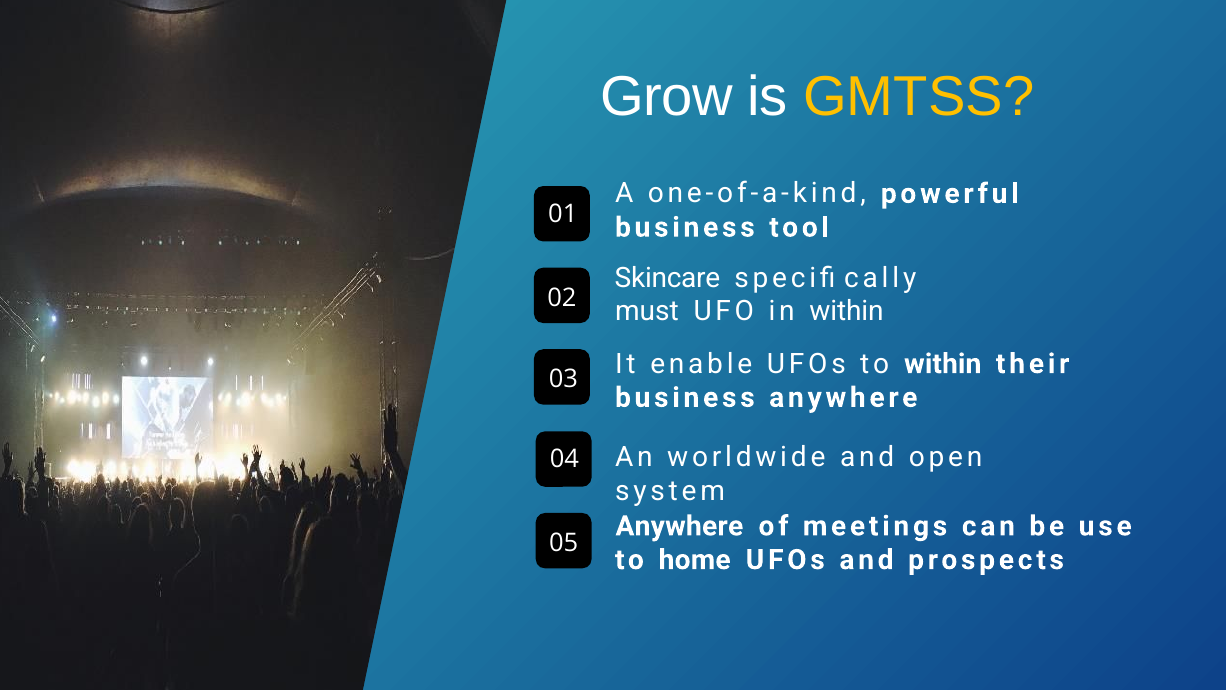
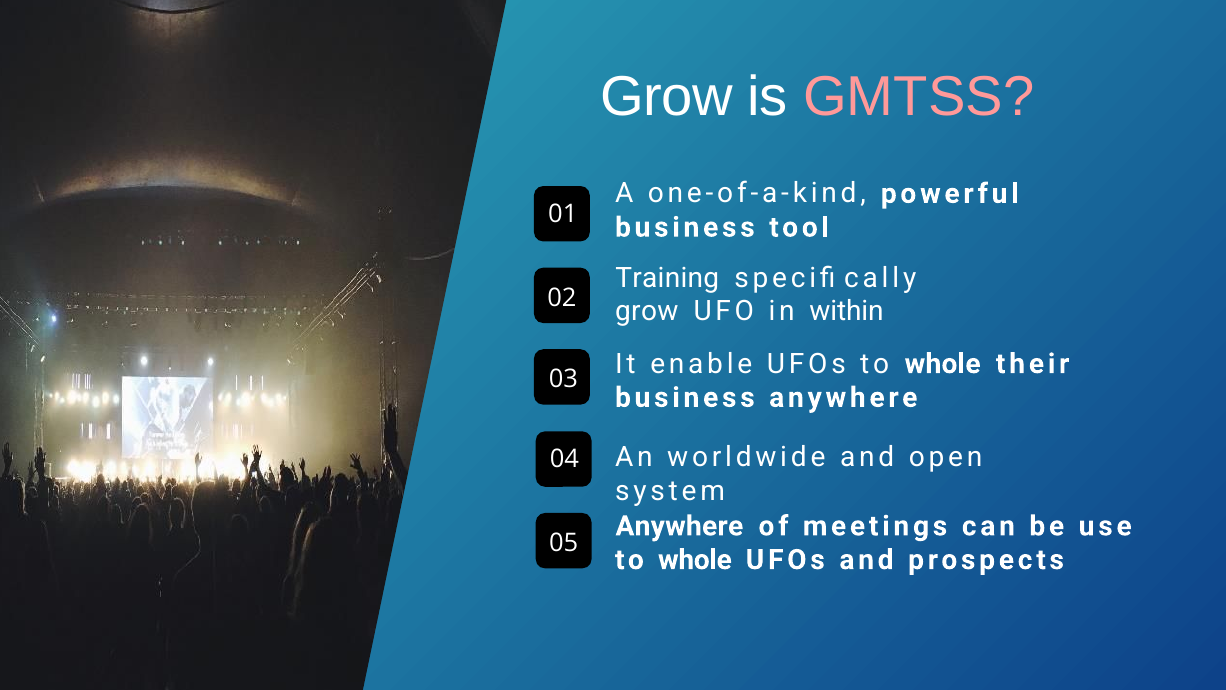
GMTSS colour: yellow -> pink (919, 97)
Skincare: Skincare -> Training (667, 278)
must: must -> grow (647, 311)
UFOs to within: within -> whole (943, 364)
home: home -> whole (695, 560)
